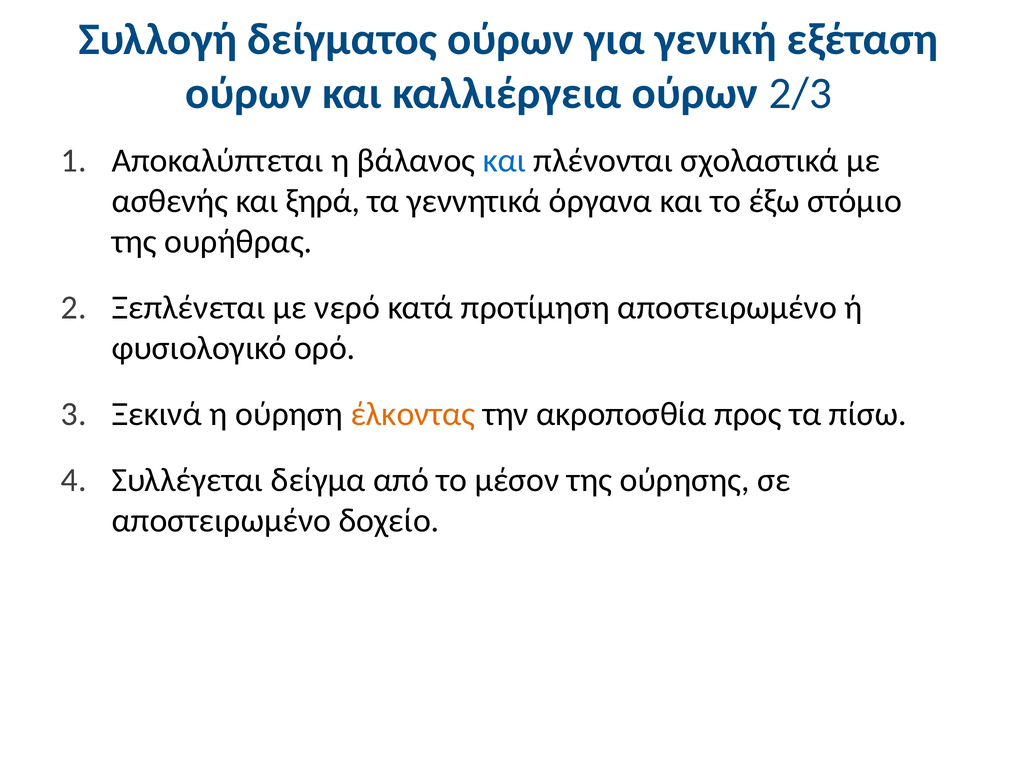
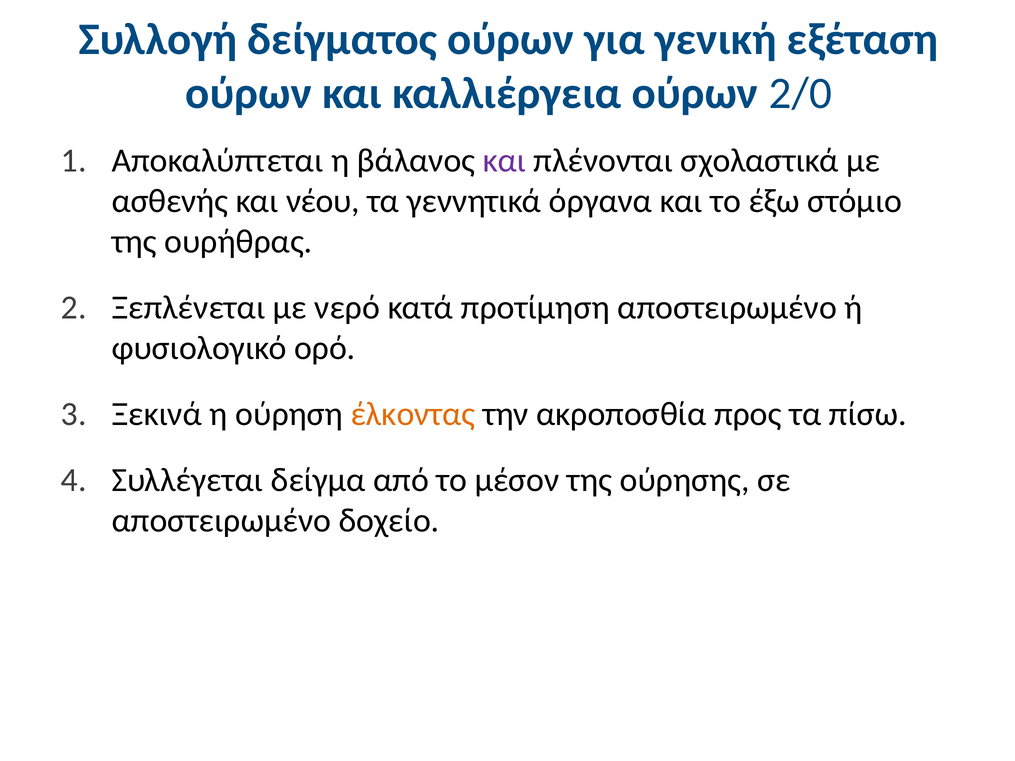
2/3: 2/3 -> 2/0 (800, 94)
και colour: blue -> purple (504, 161)
ξηρά: ξηρά -> νέου (323, 201)
